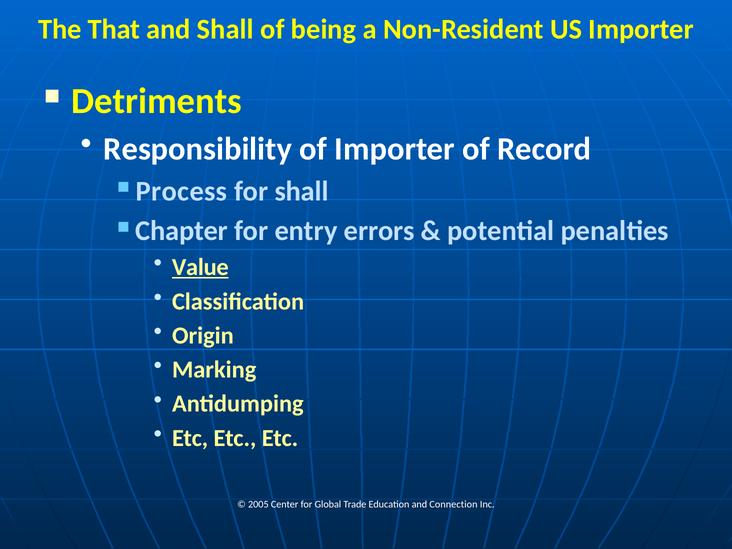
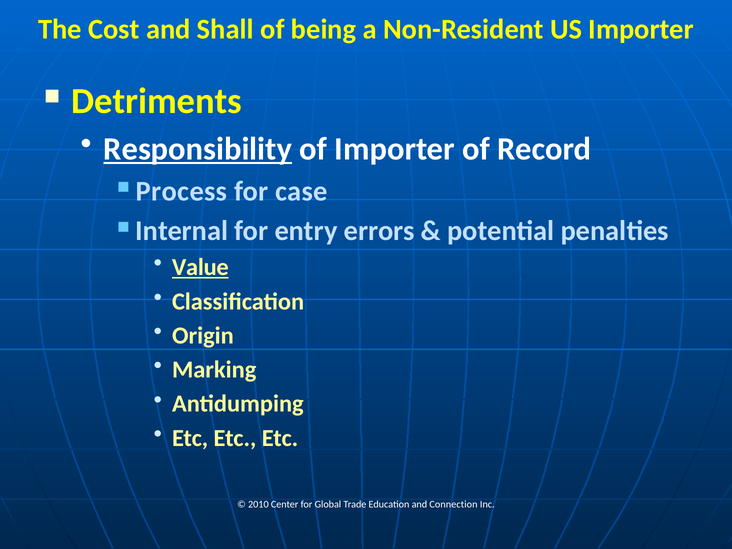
That: That -> Cost (114, 29)
Responsibility underline: none -> present (198, 149)
for shall: shall -> case (301, 191)
Chapter: Chapter -> Internal (182, 231)
2005: 2005 -> 2010 (258, 505)
